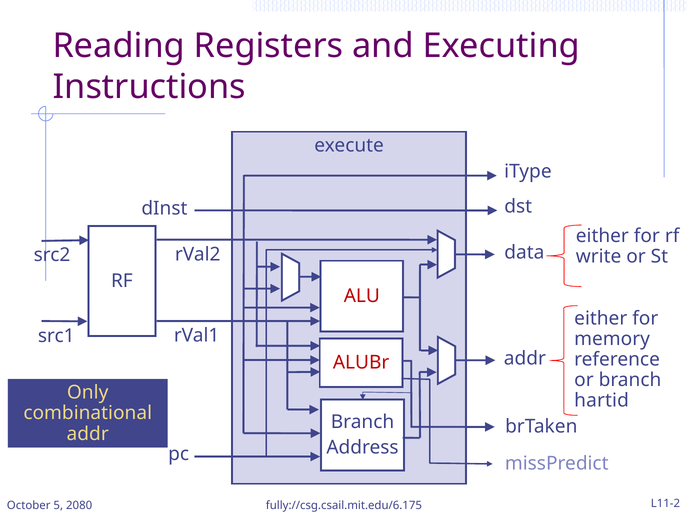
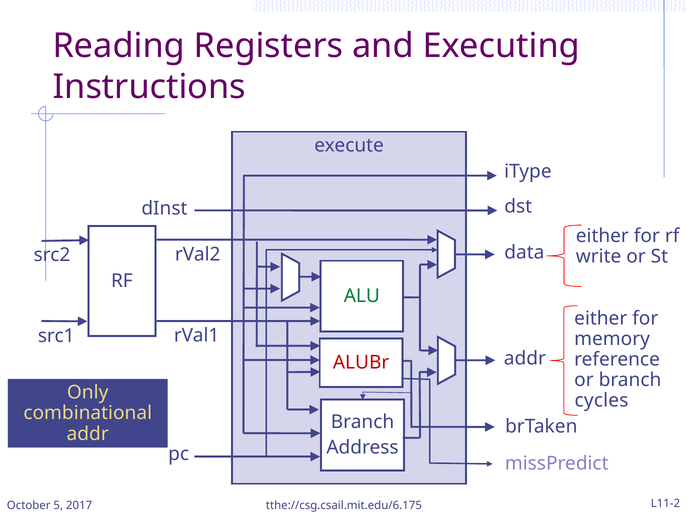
ALU colour: red -> green (362, 296)
hartid: hartid -> cycles (602, 401)
2080: 2080 -> 2017 (79, 506)
fully://csg.csail.mit.edu/6.175: fully://csg.csail.mit.edu/6.175 -> tthe://csg.csail.mit.edu/6.175 (344, 506)
